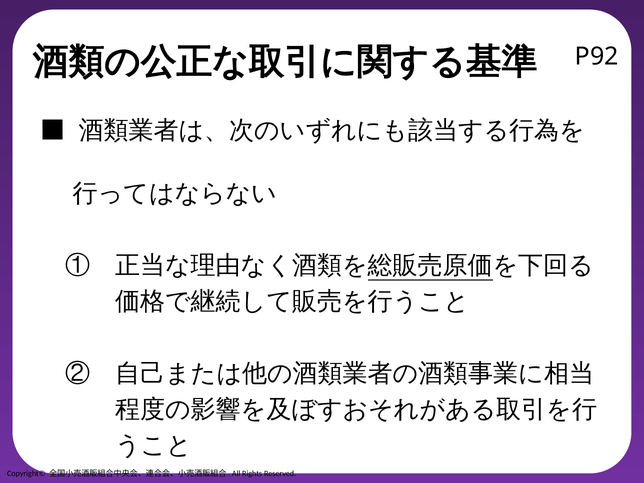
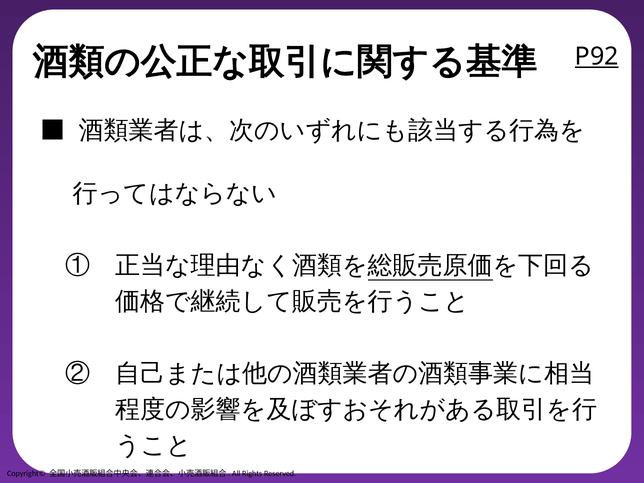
P92 underline: none -> present (597, 56)
